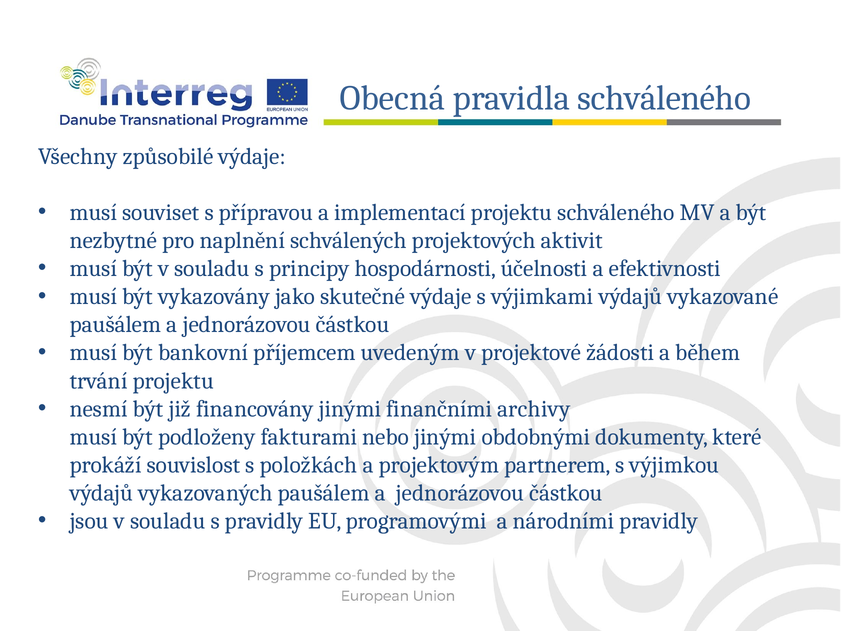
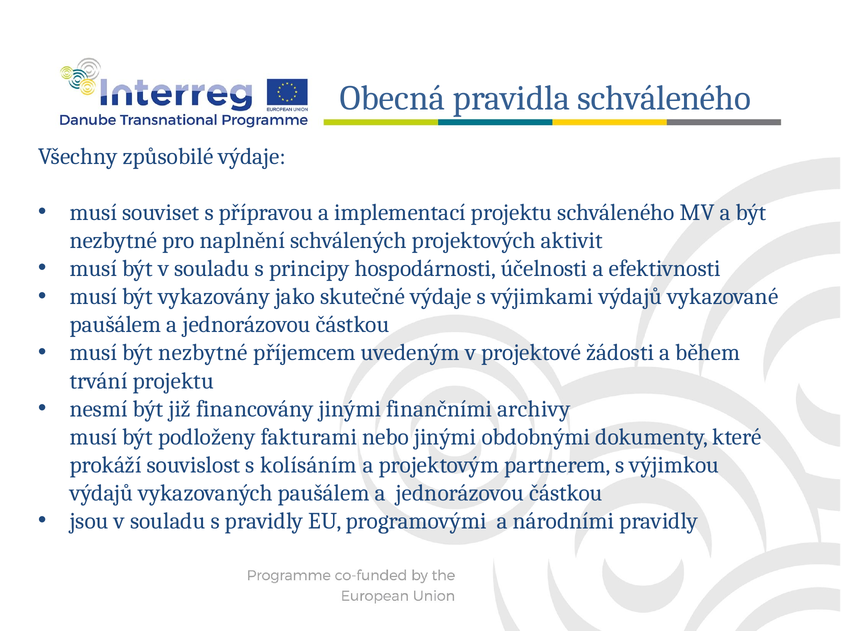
musí být bankovní: bankovní -> nezbytné (203, 353)
položkách: položkách -> kolísáním (308, 465)
